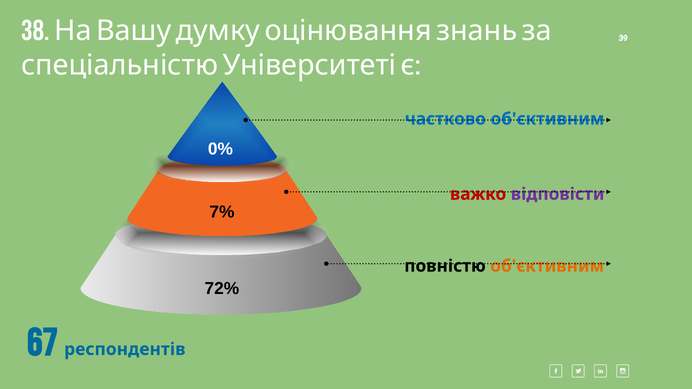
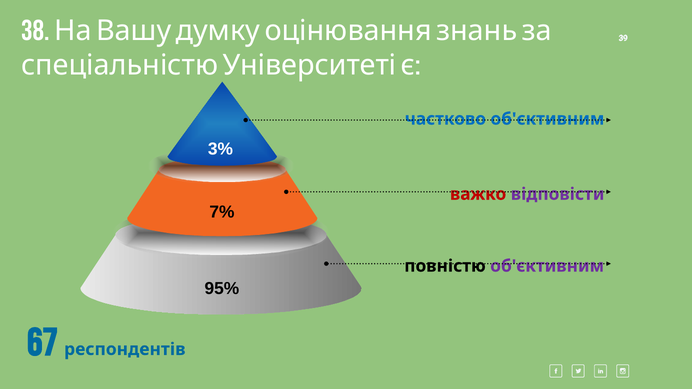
0%: 0% -> 3% (220, 149)
об'єктивним colour: orange -> purple (547, 266)
72%: 72% -> 95% (222, 289)
